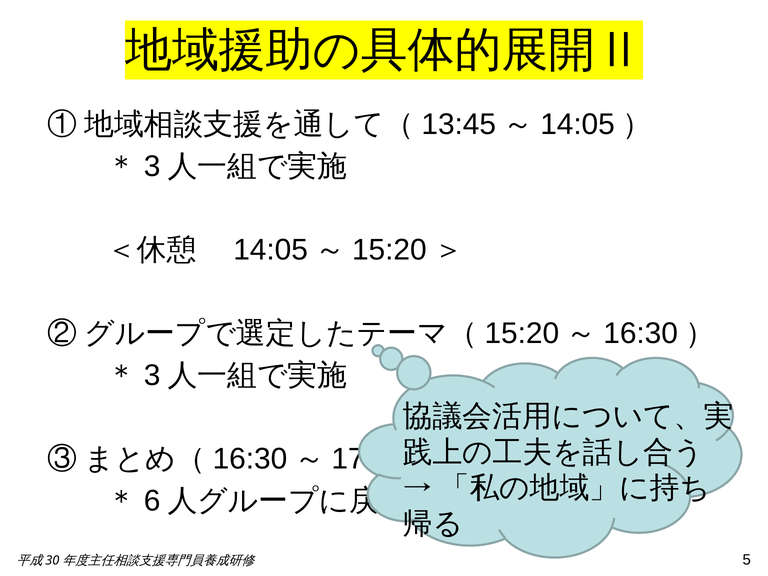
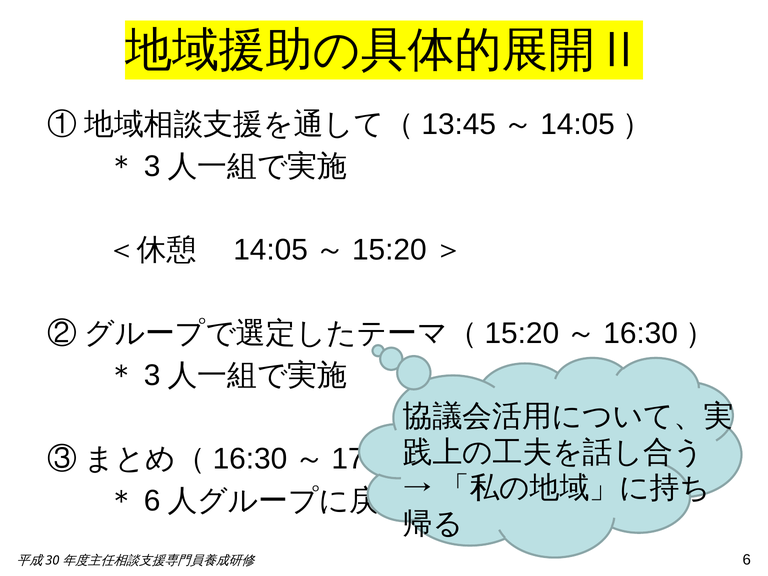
5: 5 -> 6 (747, 560)
